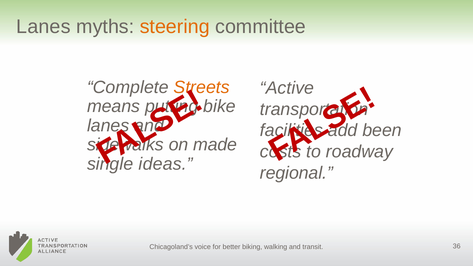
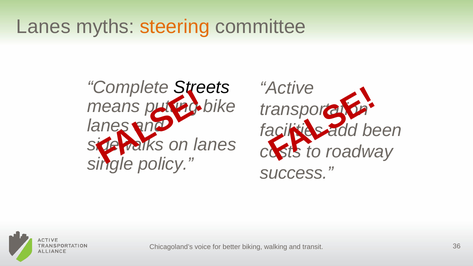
Streets colour: orange -> black (202, 87)
on made: made -> lanes (215, 145)
ideas: ideas -> policy (166, 164)
regional: regional -> success (297, 173)
